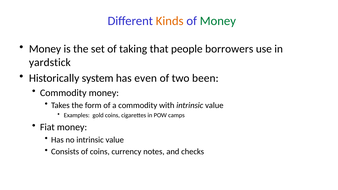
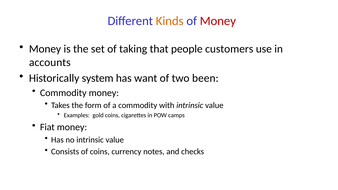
Money colour: green -> red (218, 21)
borrowers: borrowers -> customers (229, 49)
yardstick: yardstick -> accounts (50, 62)
even: even -> want (146, 78)
